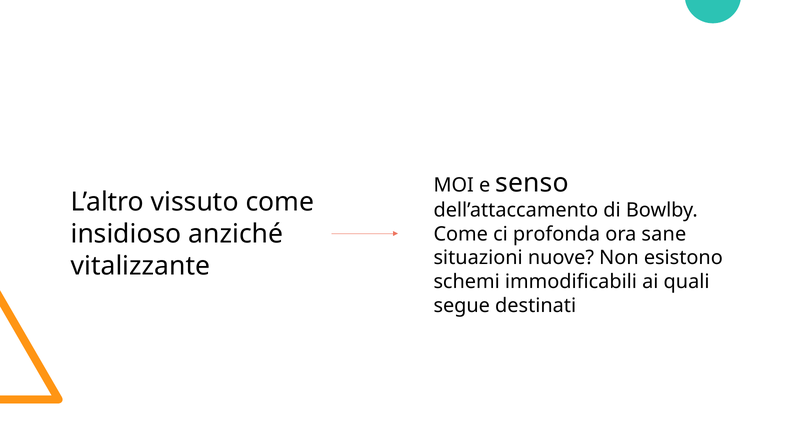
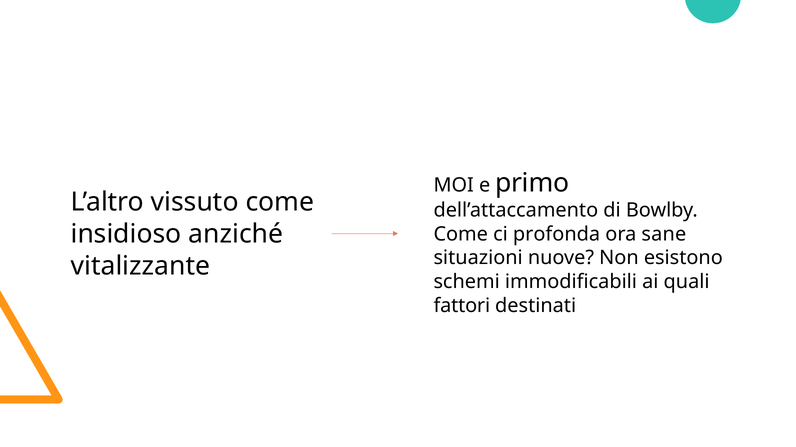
senso: senso -> primo (532, 183)
segue: segue -> fattori (462, 306)
